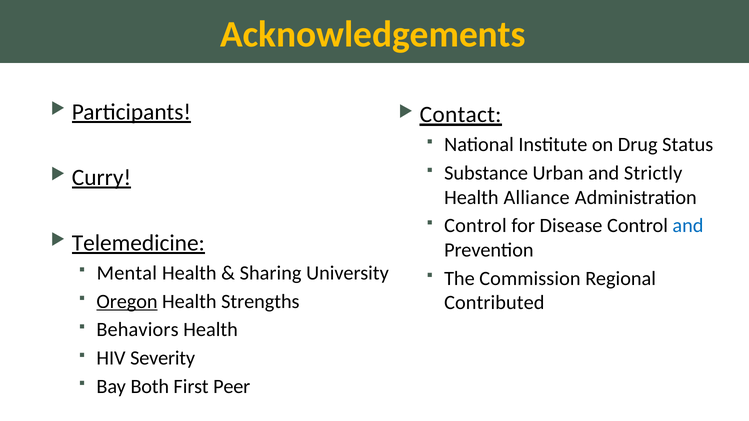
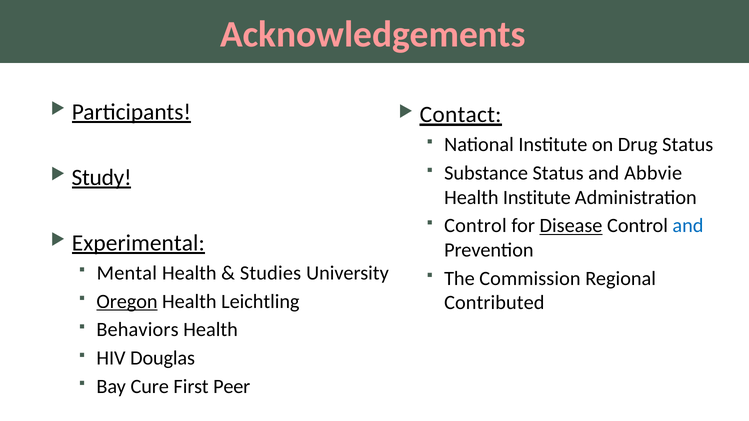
Acknowledgements colour: yellow -> pink (373, 34)
Substance Urban: Urban -> Status (558, 173)
Strictly: Strictly -> Abbvie (653, 173)
Curry: Curry -> Study (102, 178)
Health Alliance: Alliance -> Institute (537, 198)
Disease underline: none -> present (571, 226)
Telemedicine: Telemedicine -> Experimental (138, 243)
Sharing: Sharing -> Studies (271, 273)
Strengths: Strengths -> Leichtling (260, 302)
Severity: Severity -> Douglas (163, 358)
Both: Both -> Cure (150, 387)
